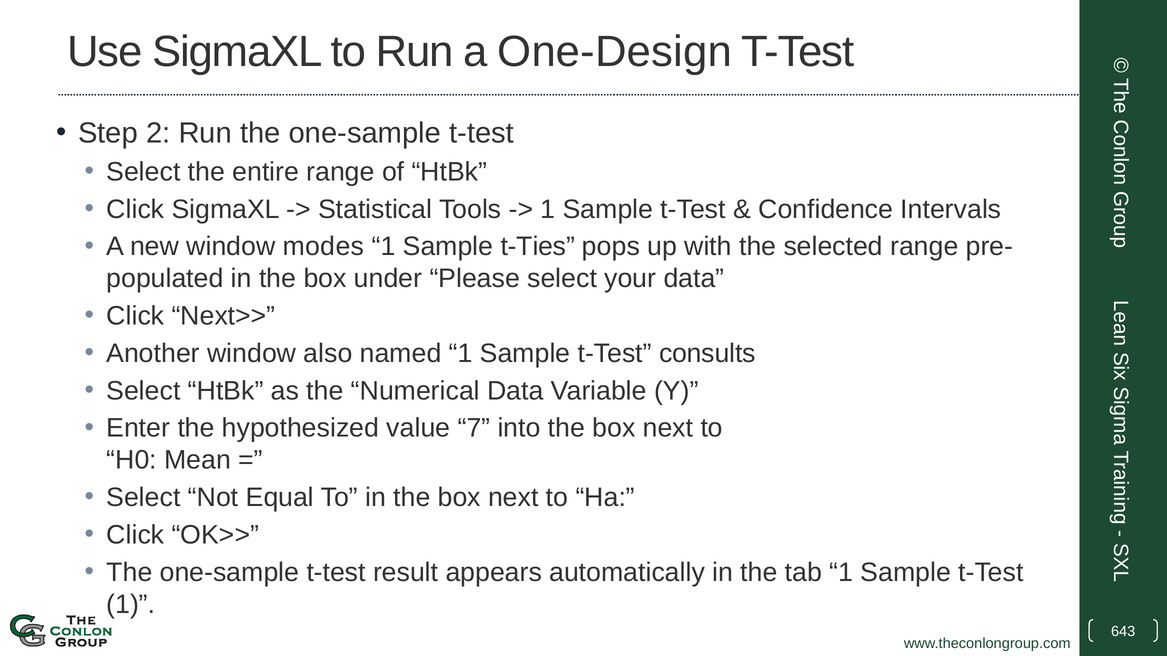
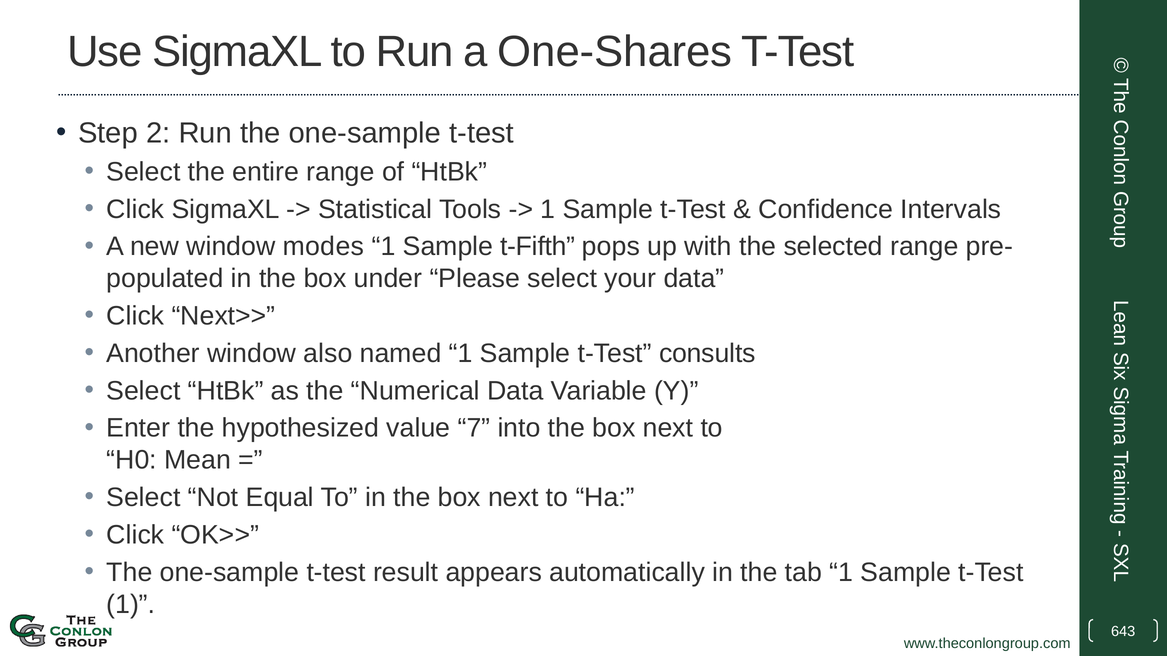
One-Design: One-Design -> One-Shares (615, 52)
t-Ties: t-Ties -> t-Fifth (538, 247)
